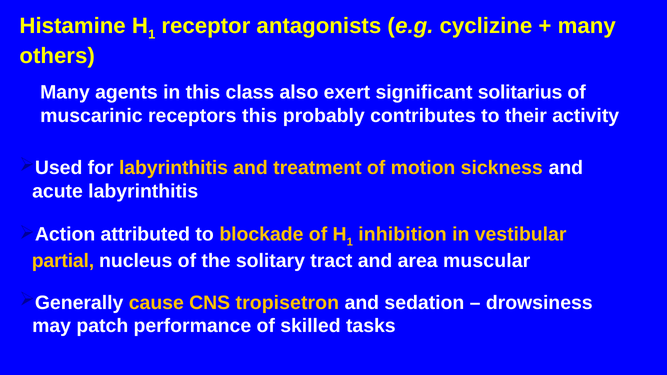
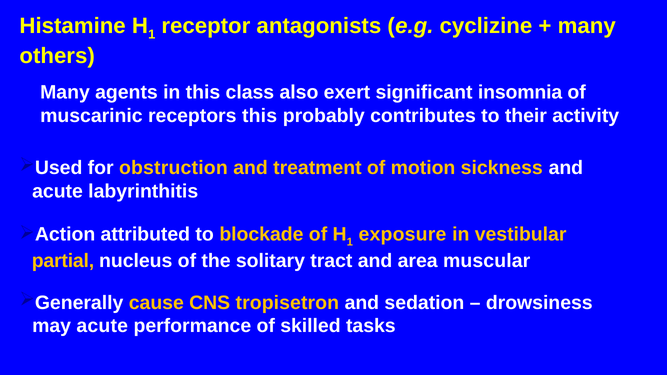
solitarius: solitarius -> insomnia (520, 92)
for labyrinthitis: labyrinthitis -> obstruction (173, 168)
inhibition: inhibition -> exposure (402, 234)
may patch: patch -> acute (102, 326)
